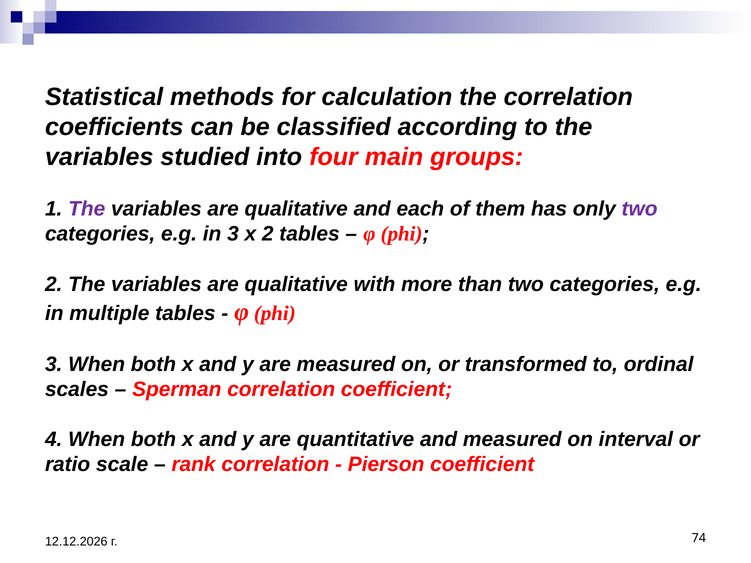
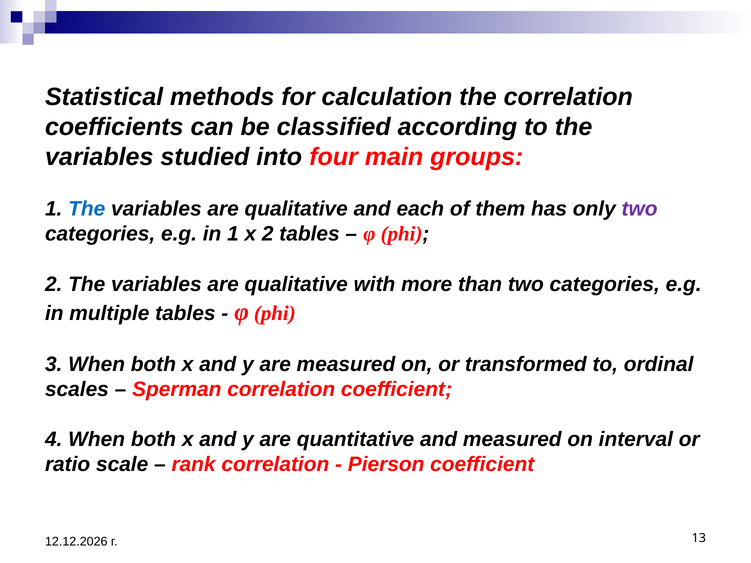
The colour: purple -> blue (87, 209)
in 3: 3 -> 1 (233, 234)
74: 74 -> 13 (699, 538)
